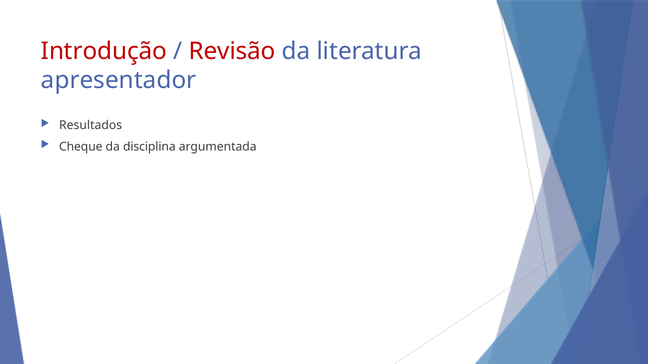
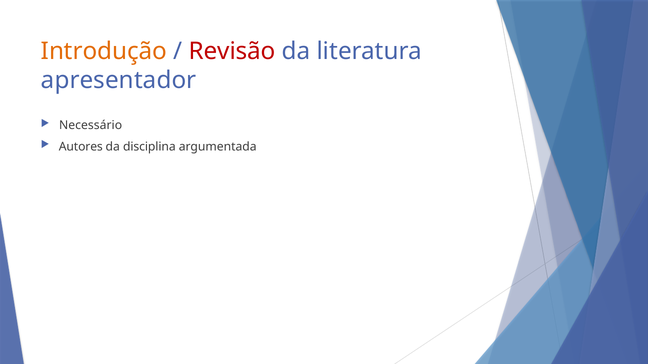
Introdução colour: red -> orange (104, 51)
Resultados: Resultados -> Necessário (91, 125)
Cheque: Cheque -> Autores (81, 147)
